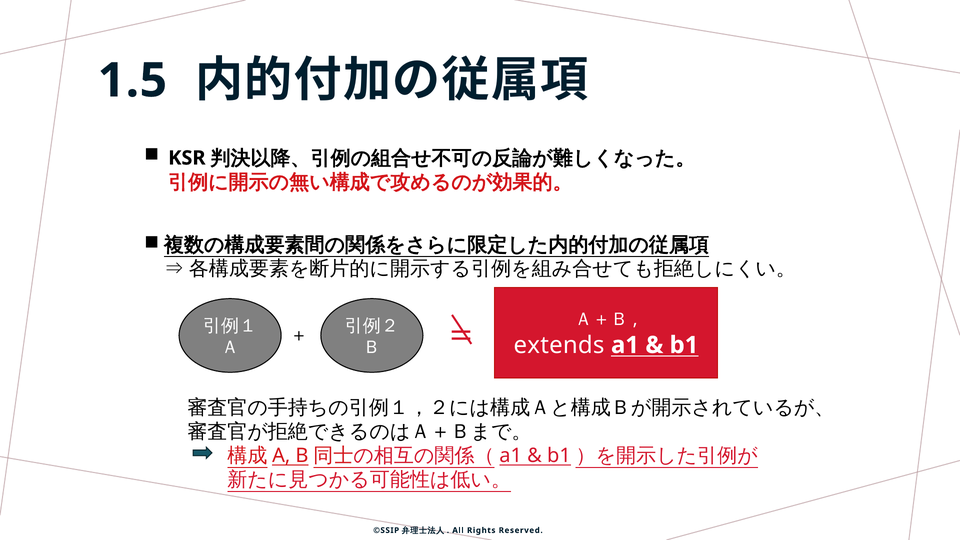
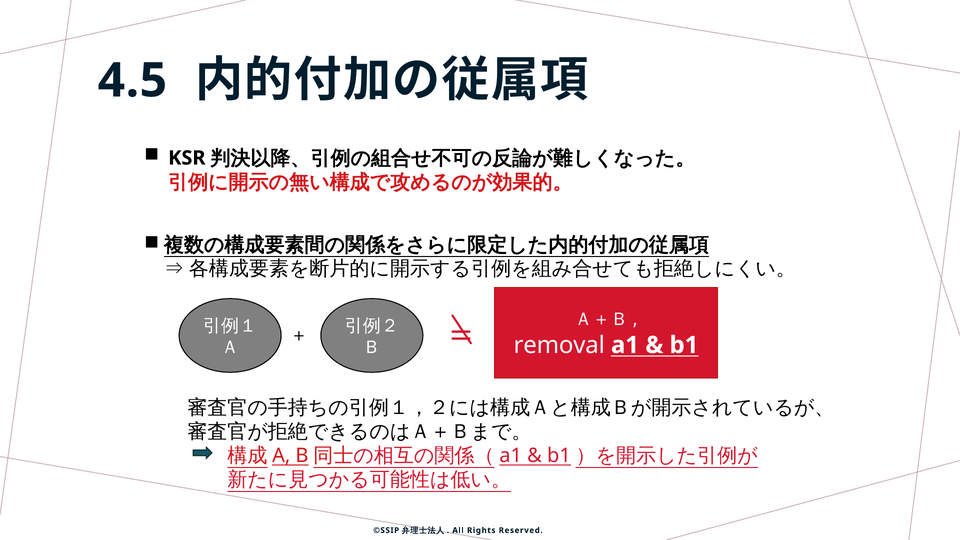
1.5: 1.5 -> 4.5 (132, 81)
extends: extends -> removal (559, 345)
